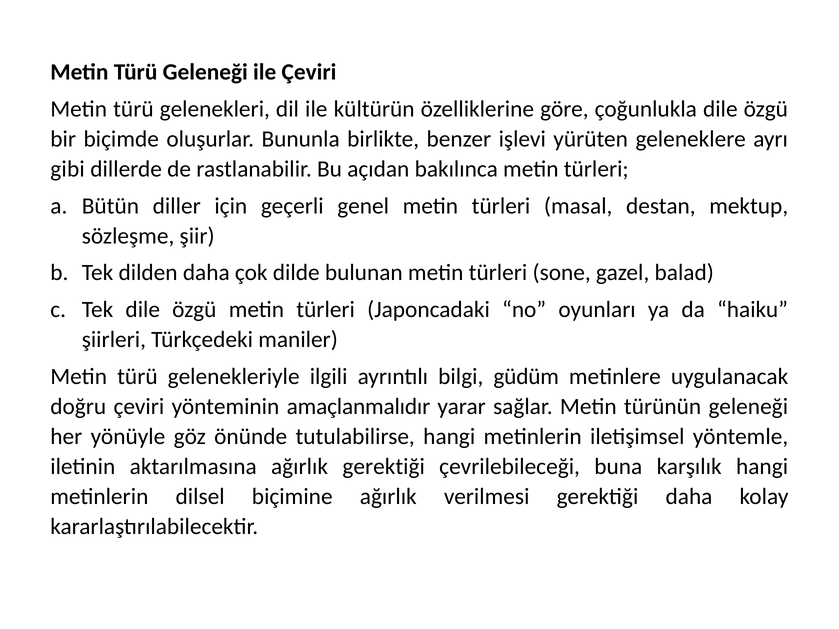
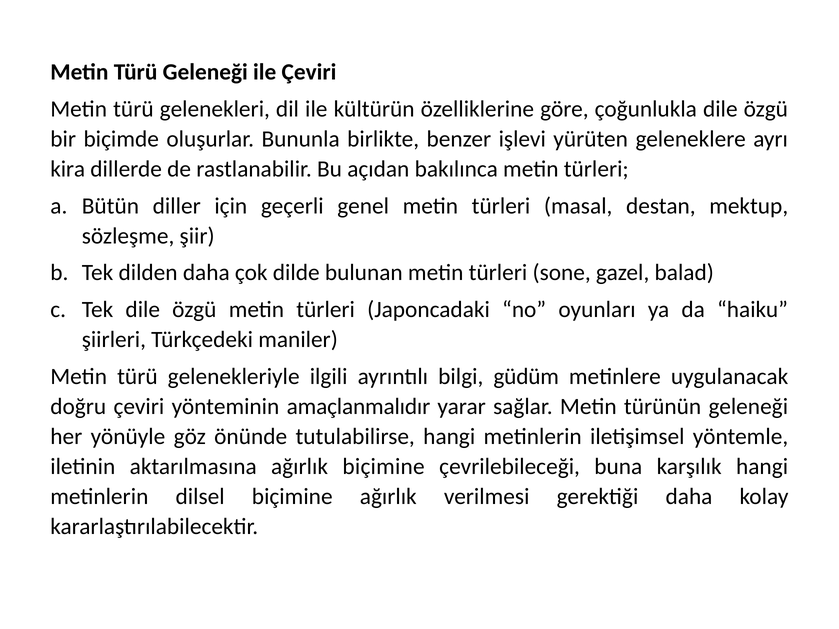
gibi: gibi -> kira (68, 169)
ağırlık gerektiği: gerektiği -> biçimine (384, 467)
